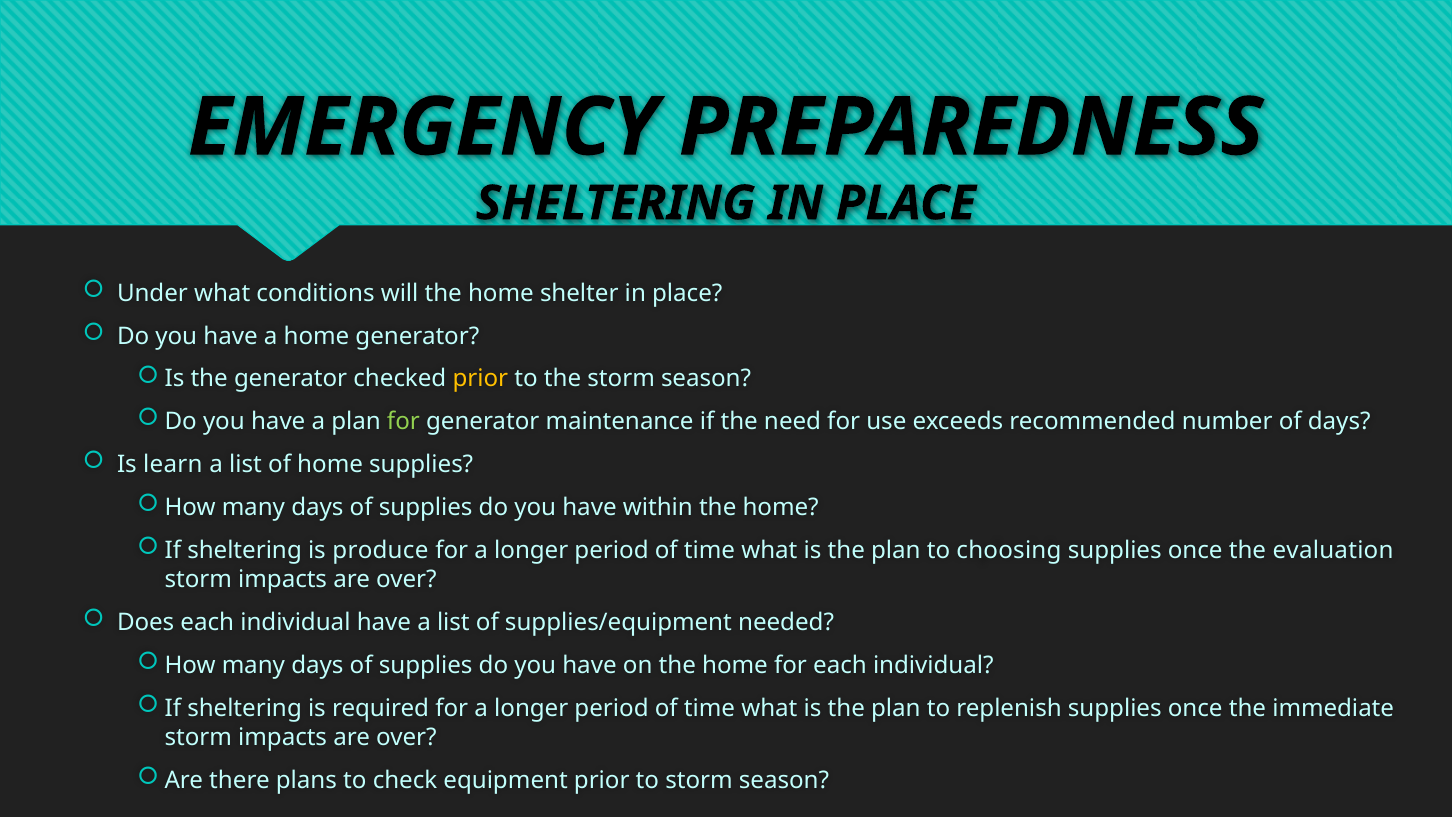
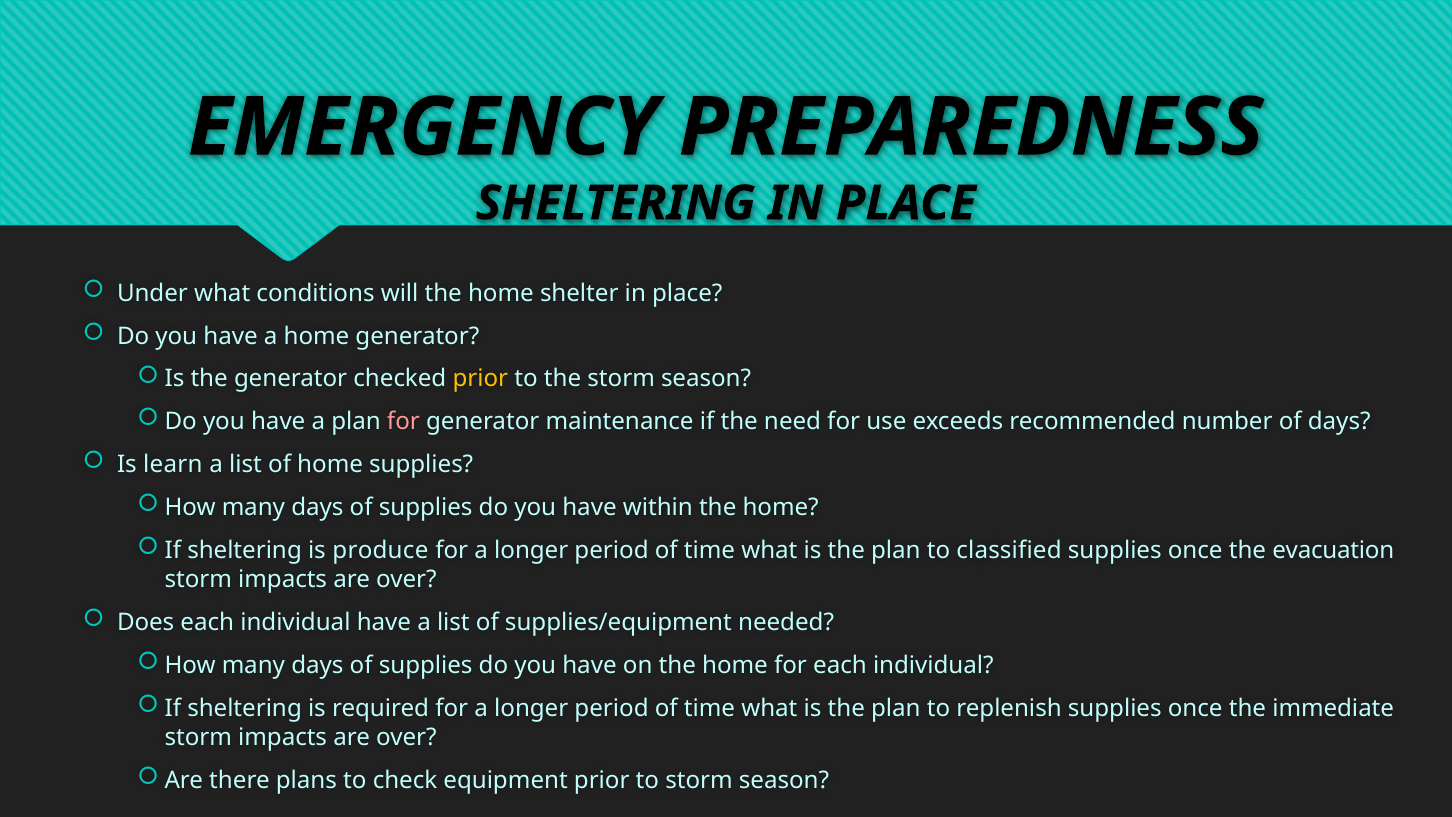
for colour: light green -> pink (403, 422)
choosing: choosing -> classified (1009, 551)
evaluation: evaluation -> evacuation (1333, 551)
